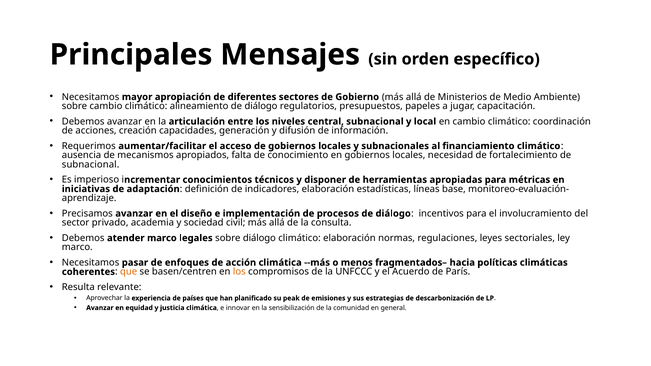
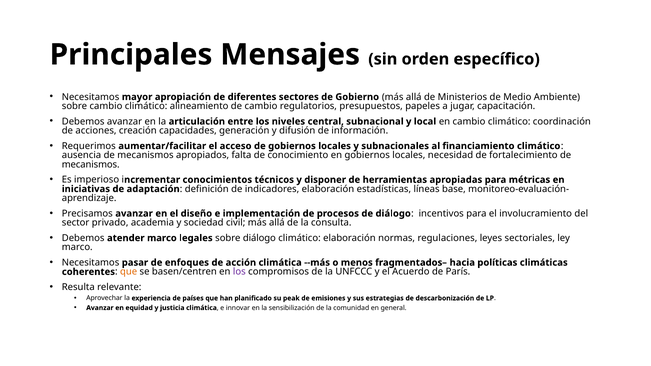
alineamiento de diálogo: diálogo -> cambio (261, 106)
subnacional: subnacional -> mecanismos (91, 165)
los colour: orange -> purple (239, 272)
